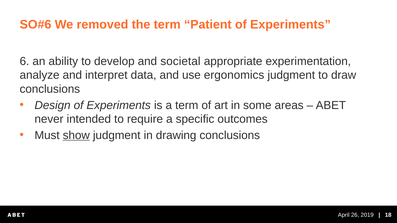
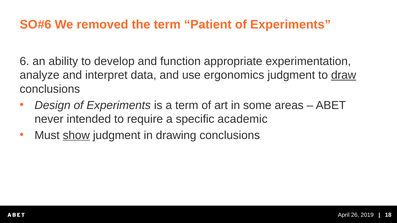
societal: societal -> function (180, 61)
draw underline: none -> present (344, 75)
outcomes: outcomes -> academic (243, 119)
